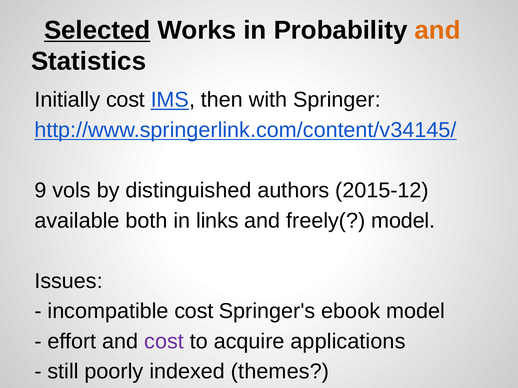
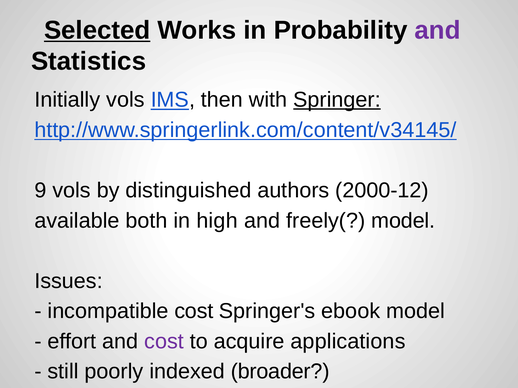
and colour: orange -> purple (438, 30)
Initially cost: cost -> vols (125, 100)
Springer underline: none -> present (337, 100)
2015-12: 2015-12 -> 2000-12 (382, 191)
links: links -> high (217, 221)
themes: themes -> broader (280, 372)
